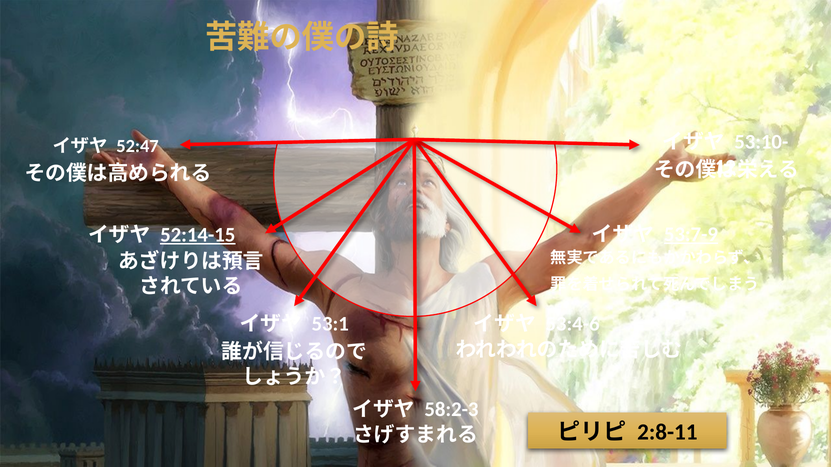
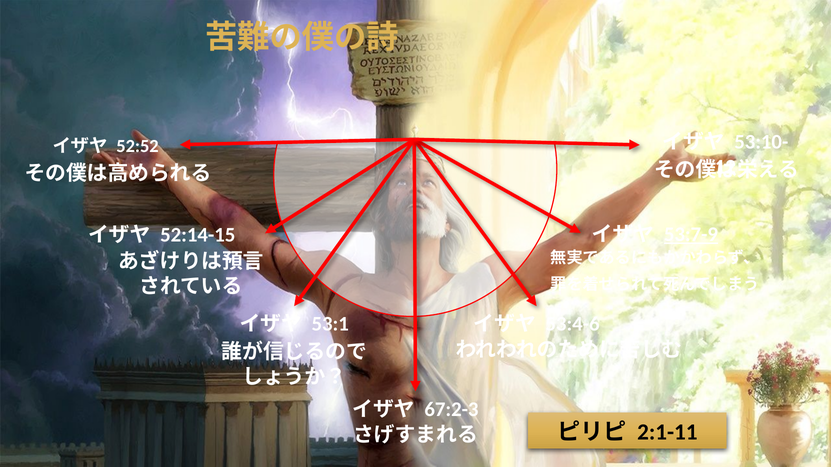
52:47: 52:47 -> 52:52 (138, 146)
52:14-15 underline: present -> none (198, 235)
58:2-3: 58:2-3 -> 67:2-3 (451, 410)
2:8-11: 2:8-11 -> 2:1-11 (667, 433)
